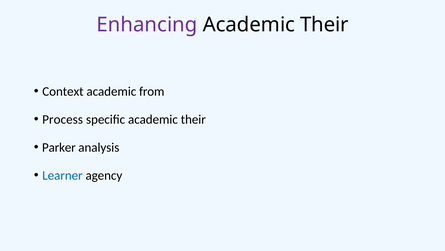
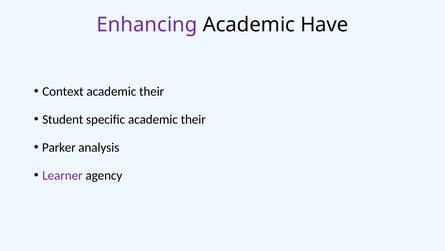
Their: Their -> Have (324, 25)
from: from -> their (152, 91)
Process: Process -> Student (63, 119)
Learner colour: blue -> purple (62, 175)
